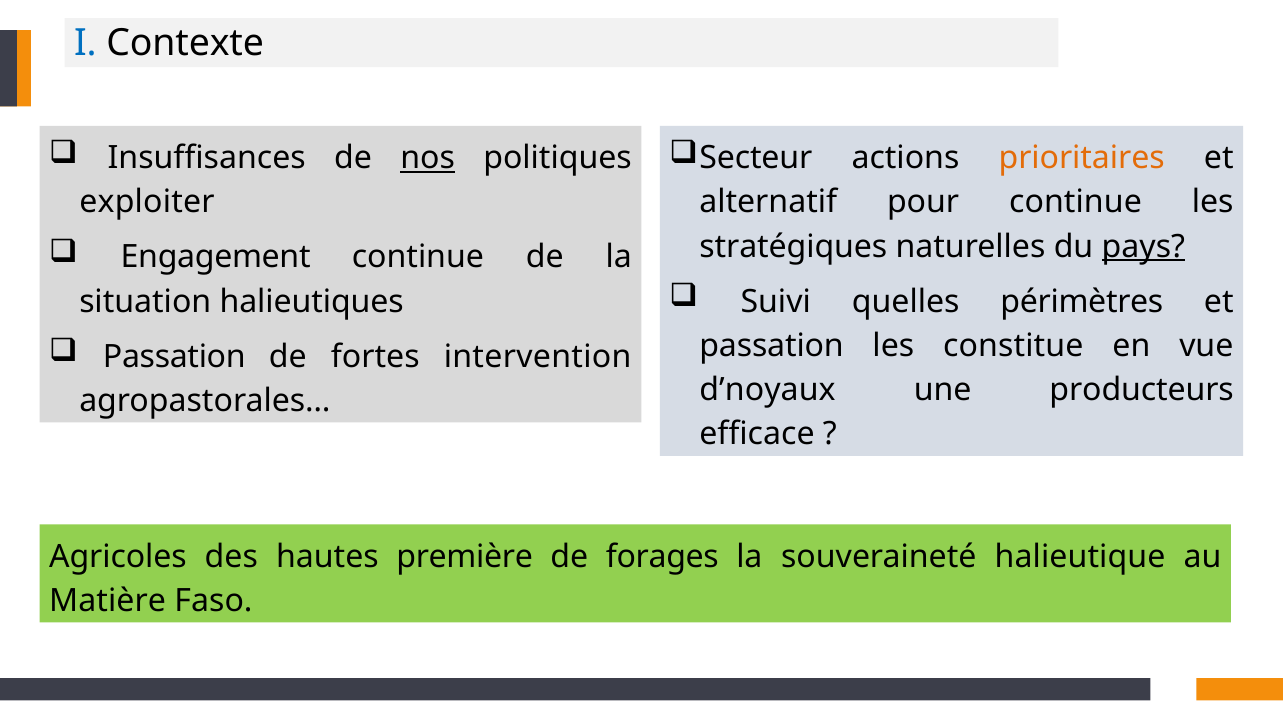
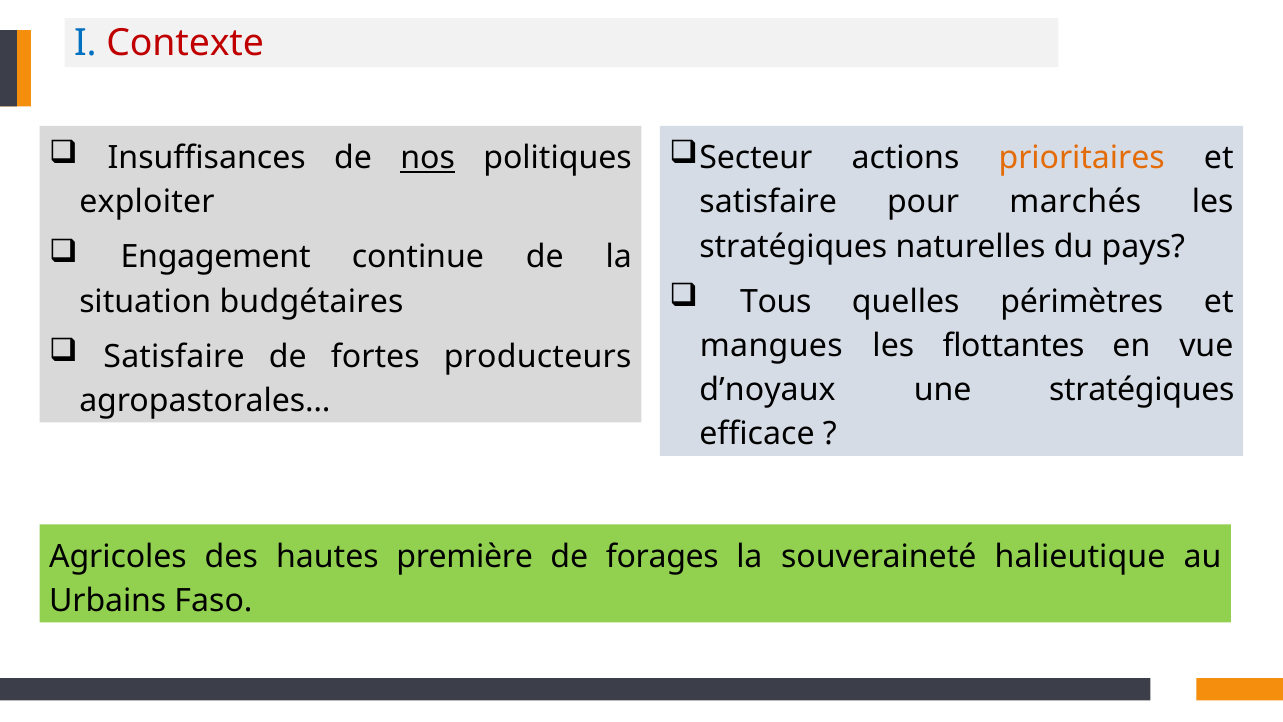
Contexte colour: black -> red (185, 43)
alternatif: alternatif -> satisfaire (768, 202)
pour continue: continue -> marchés (1075, 202)
pays underline: present -> none (1143, 246)
Suivi: Suivi -> Tous (776, 301)
halieutiques: halieutiques -> budgétaires (312, 301)
passation: passation -> mangues (771, 346)
constitue: constitue -> flottantes (1014, 346)
Passation: Passation -> Satisfaire (174, 356)
intervention: intervention -> producteurs (538, 356)
une producteurs: producteurs -> stratégiques (1142, 390)
Matière: Matière -> Urbains (108, 600)
